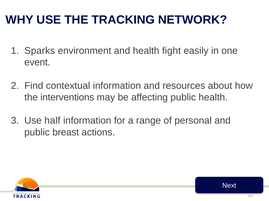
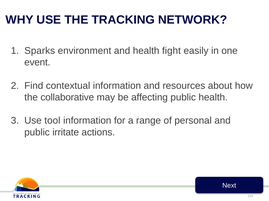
interventions: interventions -> collaborative (67, 98)
half: half -> tool (52, 121)
breast: breast -> irritate (66, 133)
